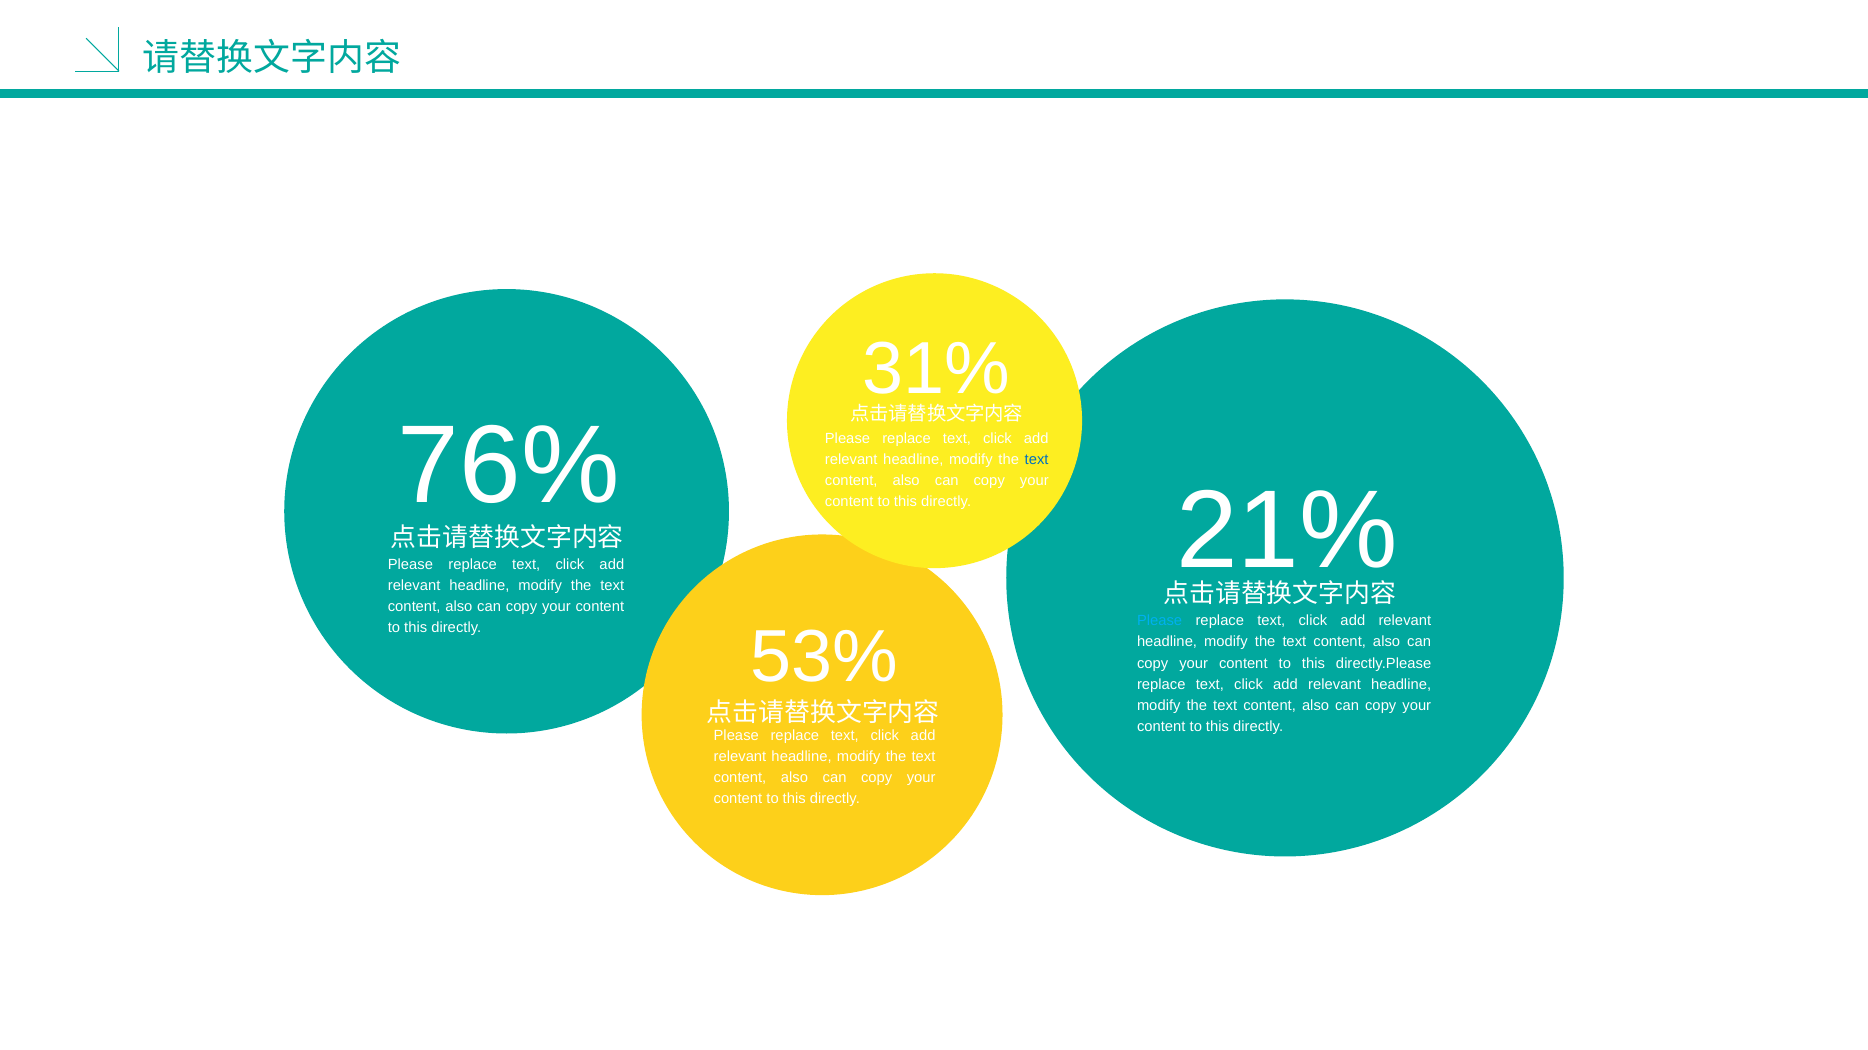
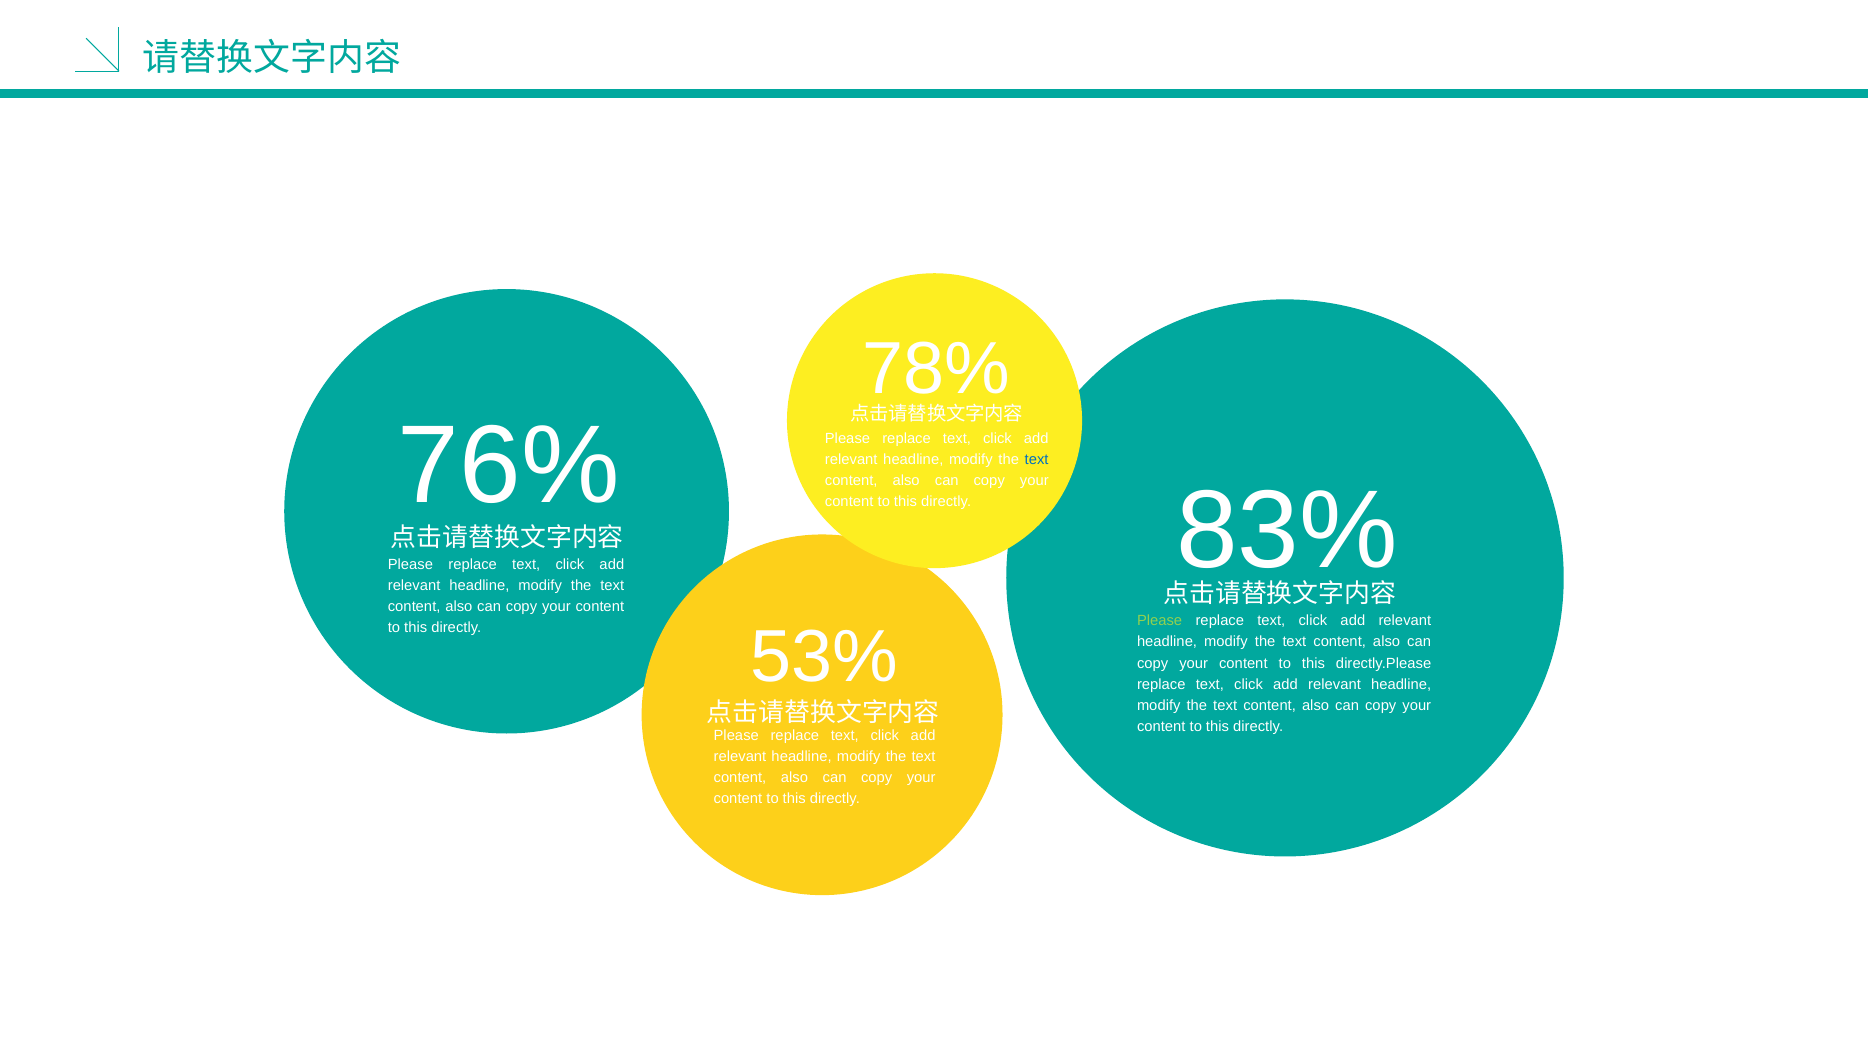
31%: 31% -> 78% (936, 369)
21%: 21% -> 83% (1287, 532)
Please colour: light blue -> light green (1160, 621)
